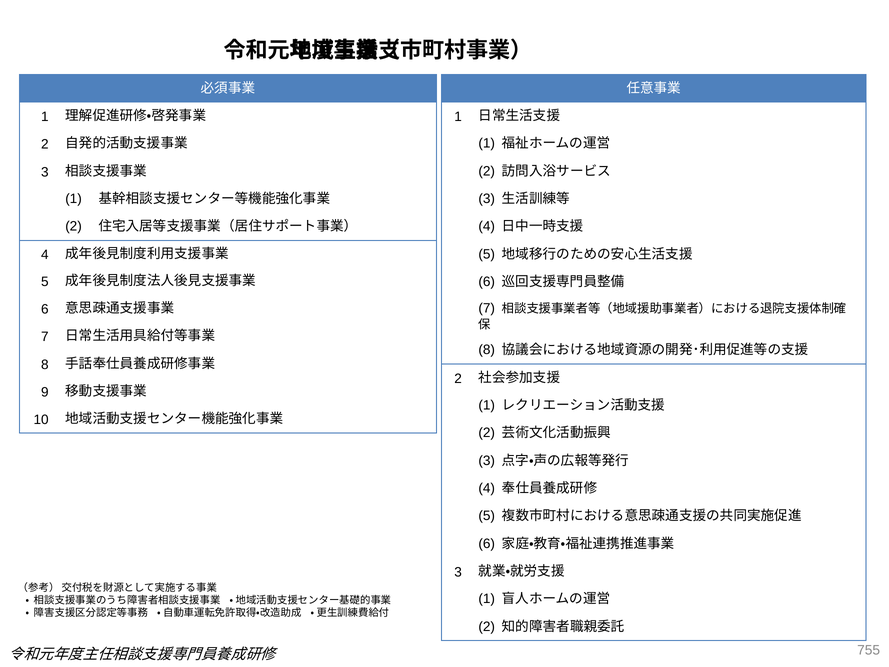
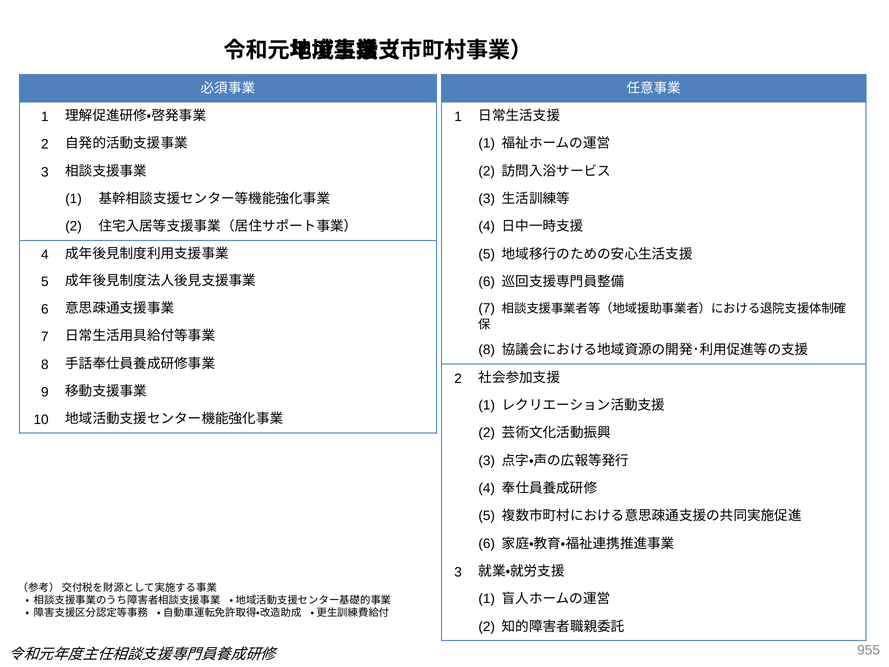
755: 755 -> 955 (869, 650)
